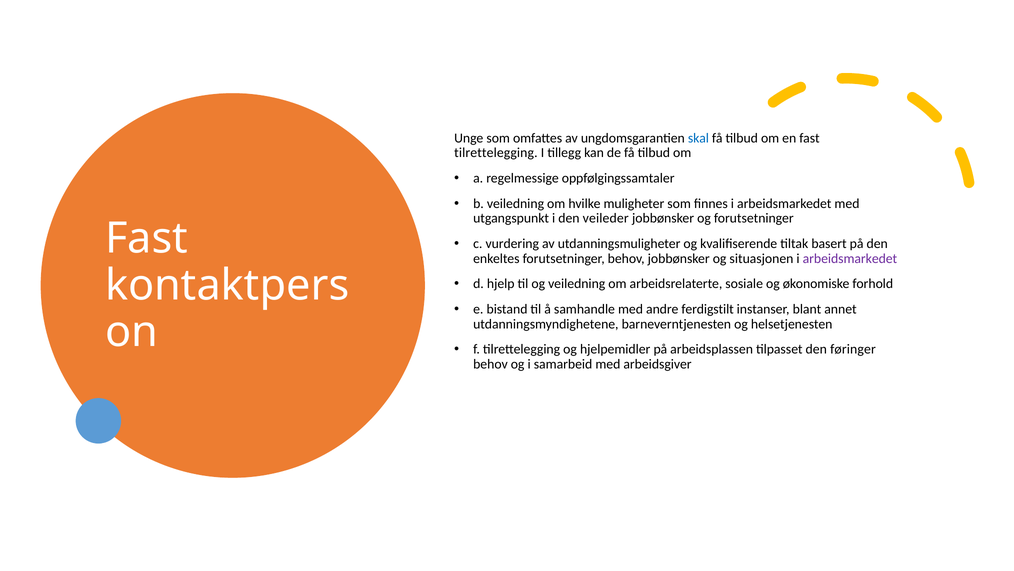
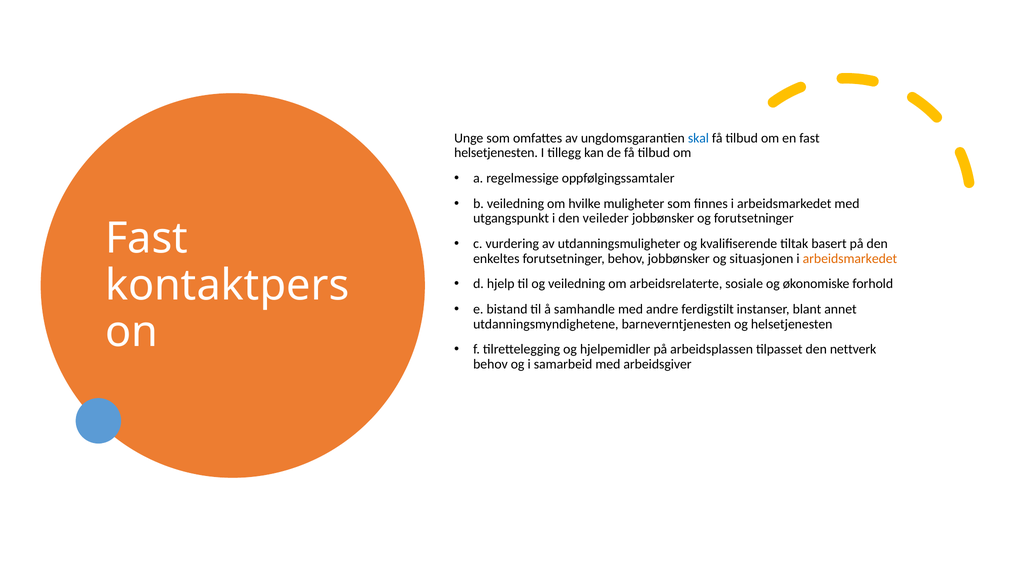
tilrettelegging: tilrettelegging -> helsetjenesten (496, 153)
arbeidsmarkedet colour: purple -> orange (850, 258)
føringer: føringer -> nettverk (853, 349)
